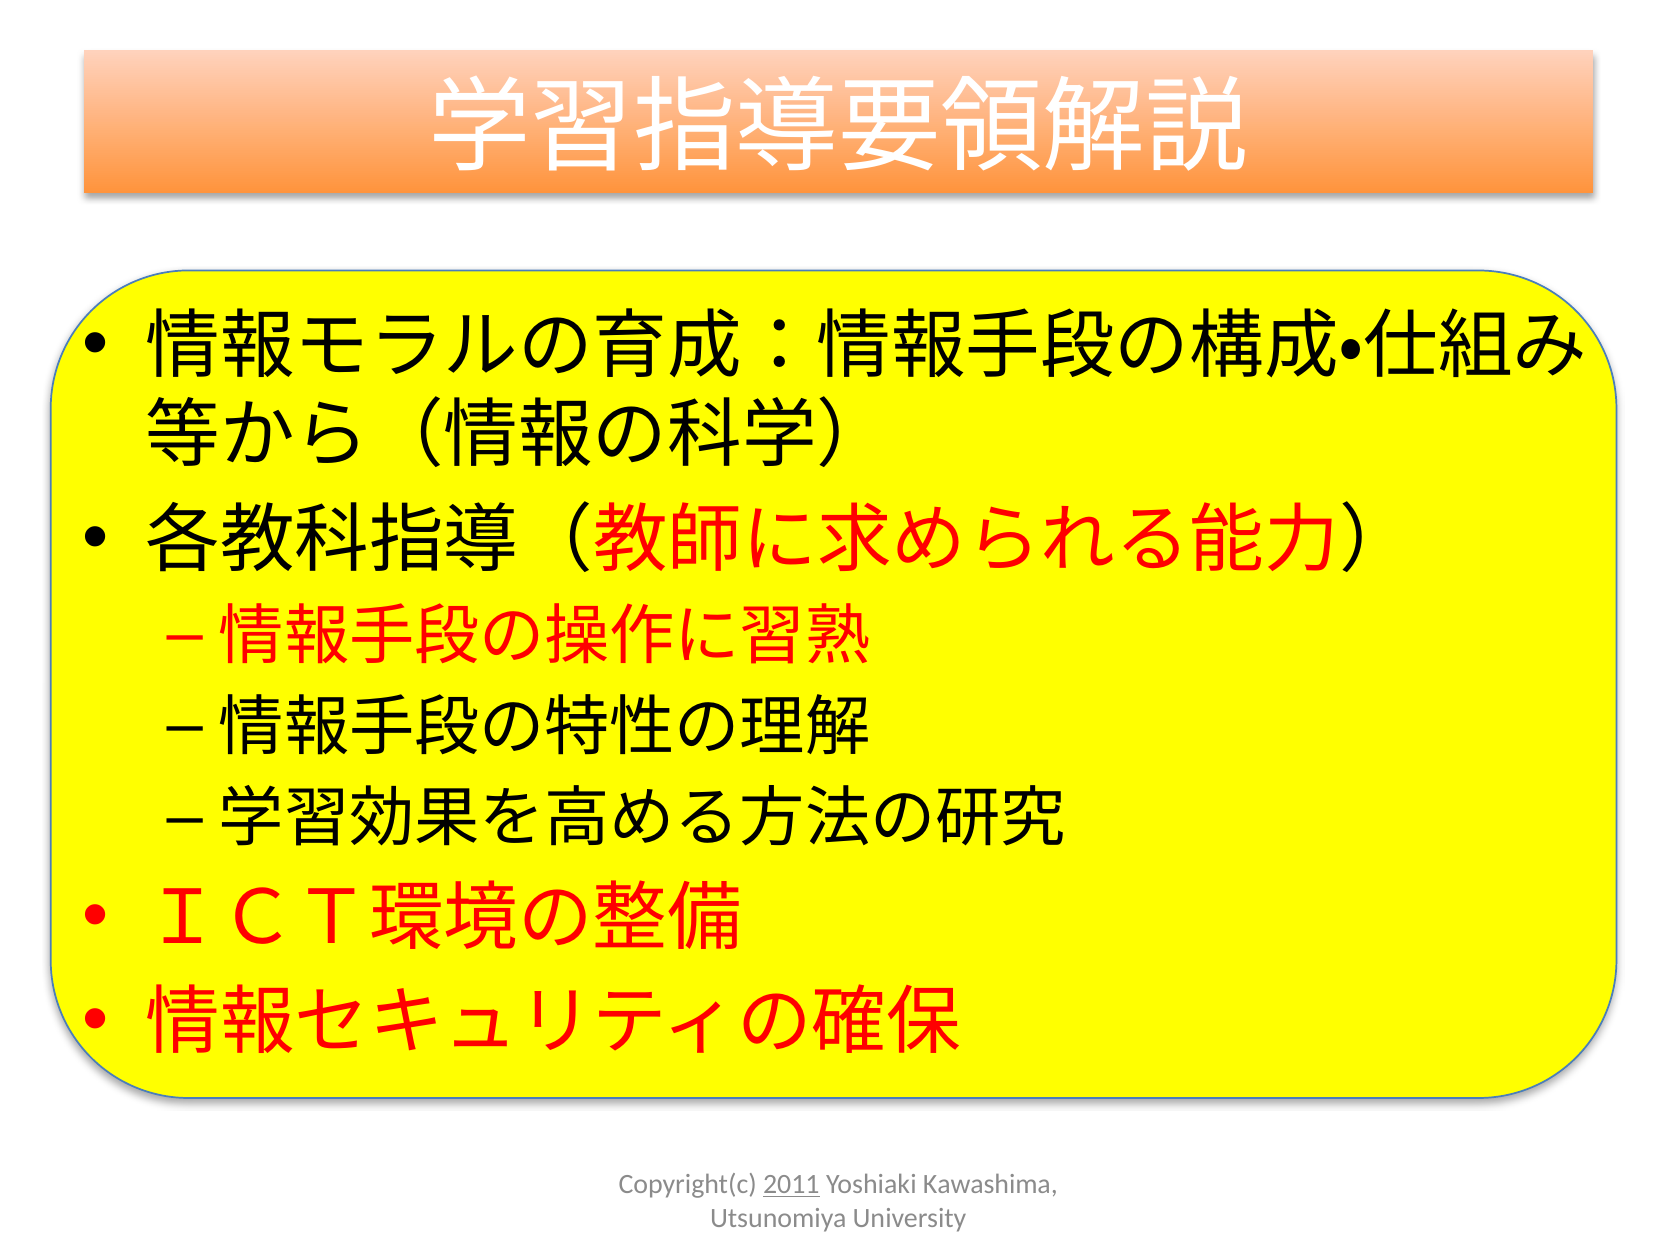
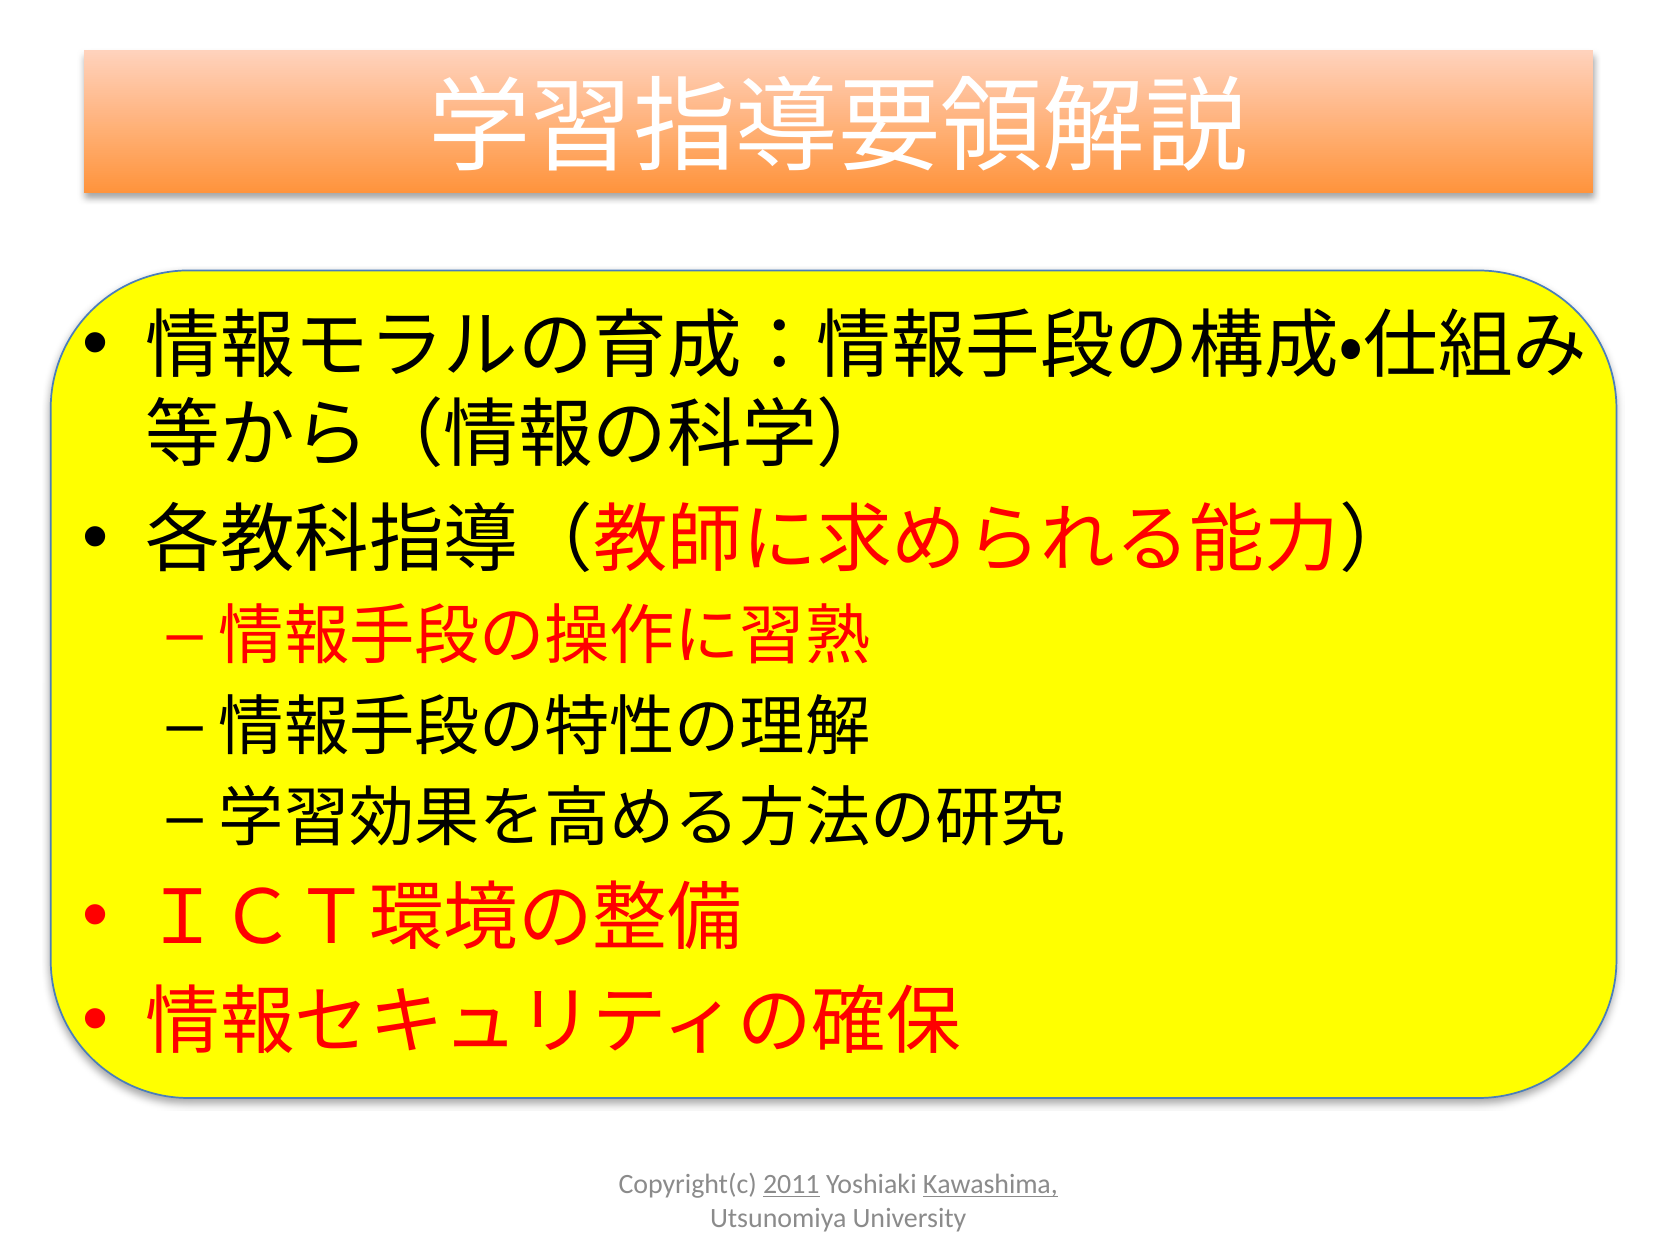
Kawashima underline: none -> present (990, 1184)
